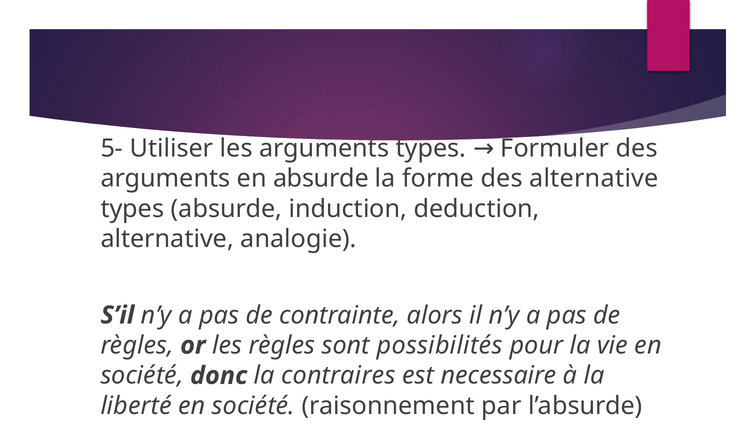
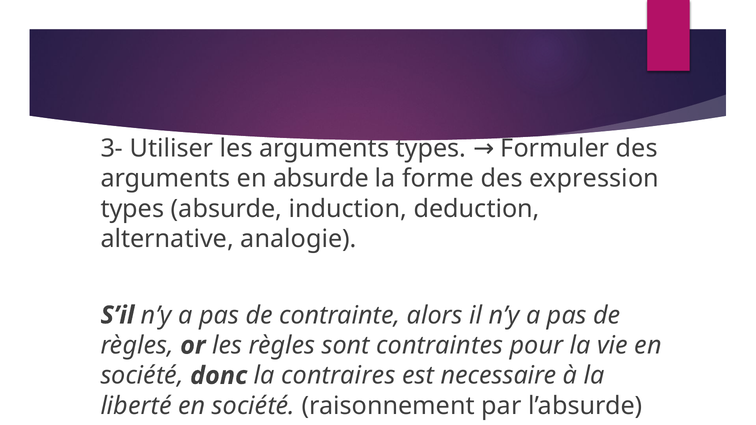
5-: 5- -> 3- (112, 148)
des alternative: alternative -> expression (594, 179)
possibilités: possibilités -> contraintes (440, 346)
